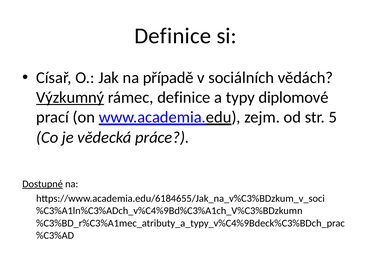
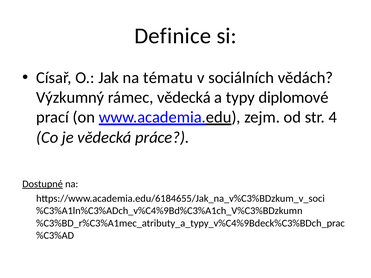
případě: případě -> tématu (168, 78)
Výzkumný underline: present -> none (70, 98)
rámec definice: definice -> vědecká (184, 98)
5: 5 -> 4 (333, 117)
